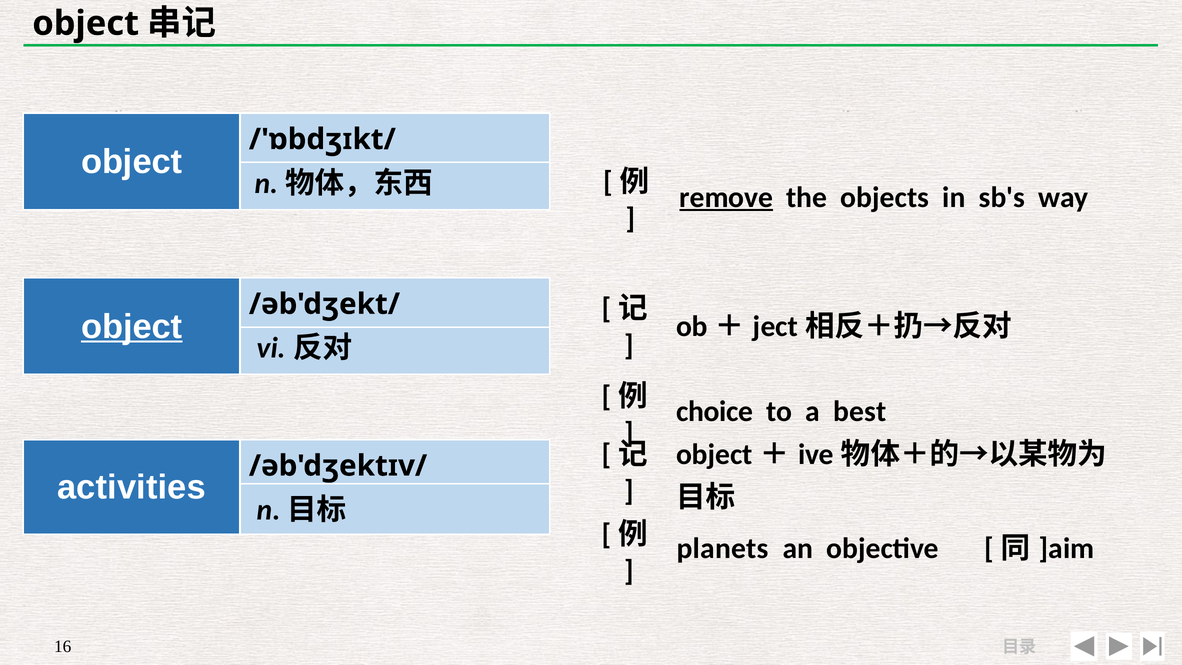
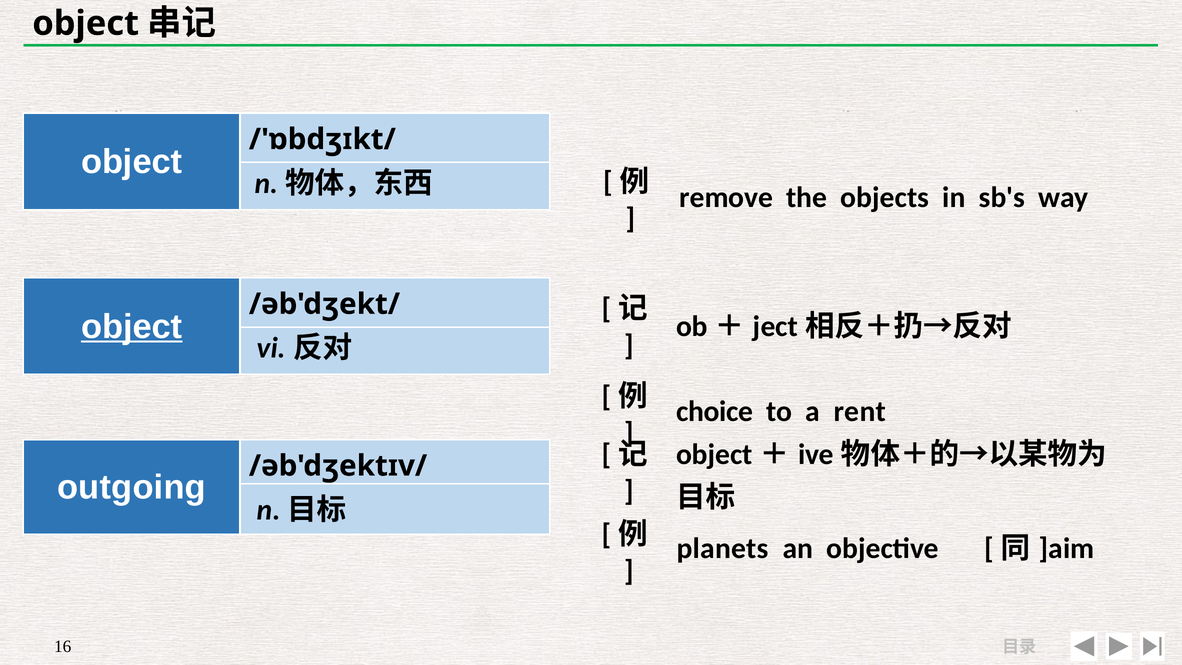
remove underline: present -> none (726, 197)
best: best -> rent (860, 412)
activities: activities -> outgoing (132, 487)
